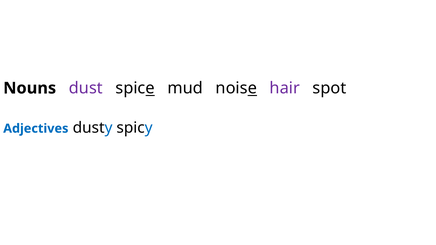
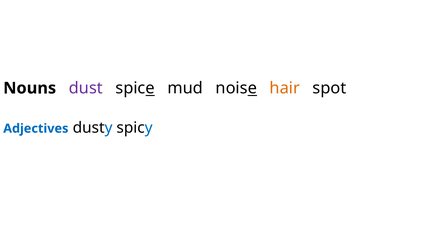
hair colour: purple -> orange (285, 88)
